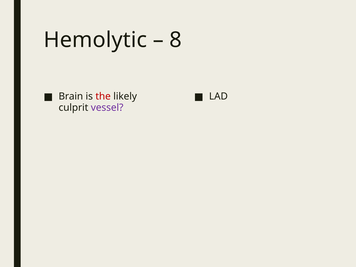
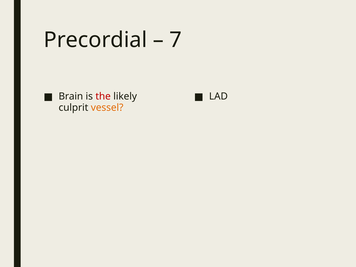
Hemolytic: Hemolytic -> Precordial (95, 40)
8: 8 -> 7 (176, 40)
vessel colour: purple -> orange (107, 108)
